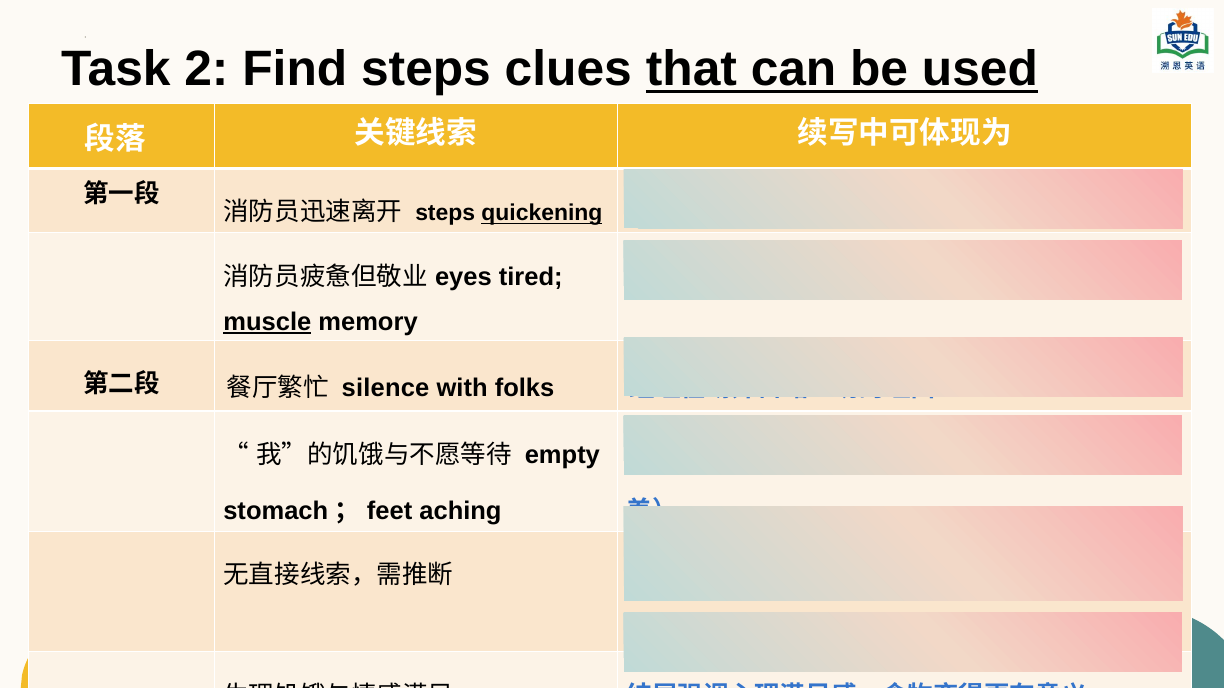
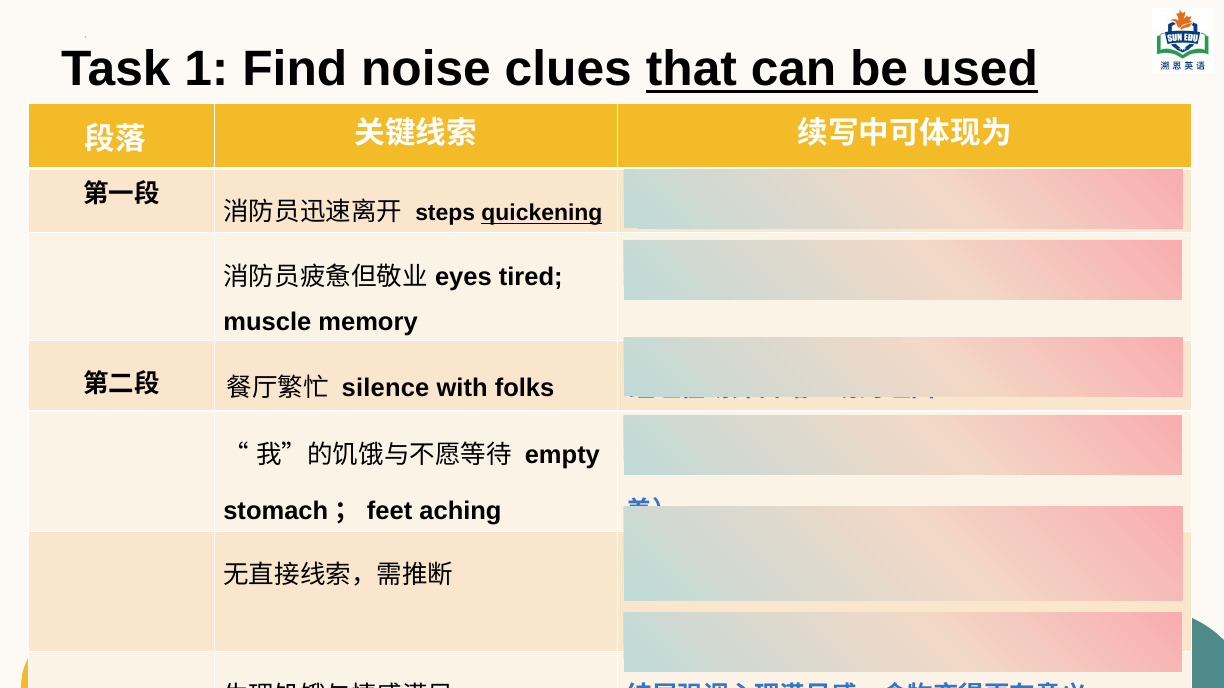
2: 2 -> 1 (206, 70)
Find steps: steps -> noise (426, 70)
muscle underline: present -> none (267, 322)
